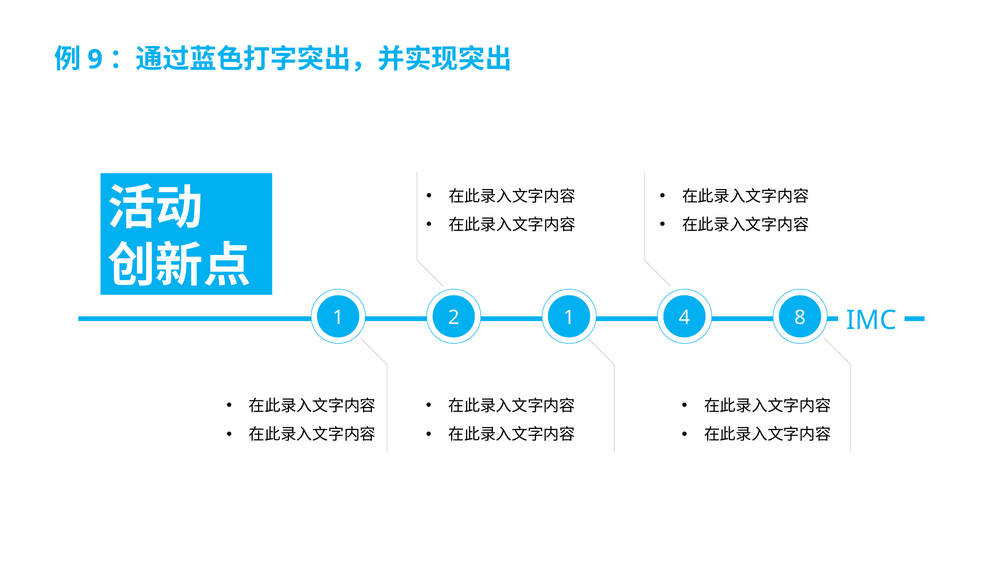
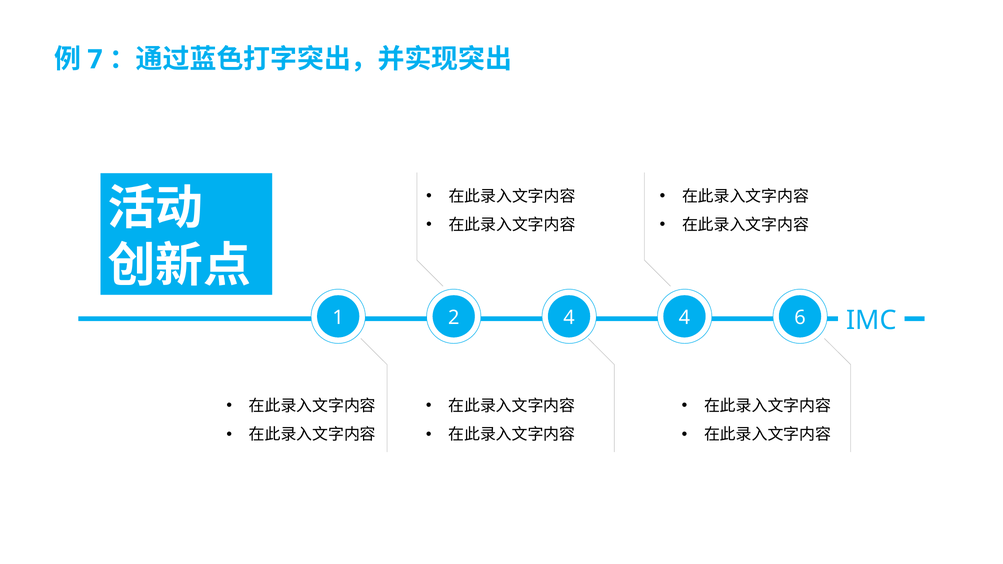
9: 9 -> 7 (95, 60)
2 1: 1 -> 4 (569, 318)
8: 8 -> 6 (800, 318)
